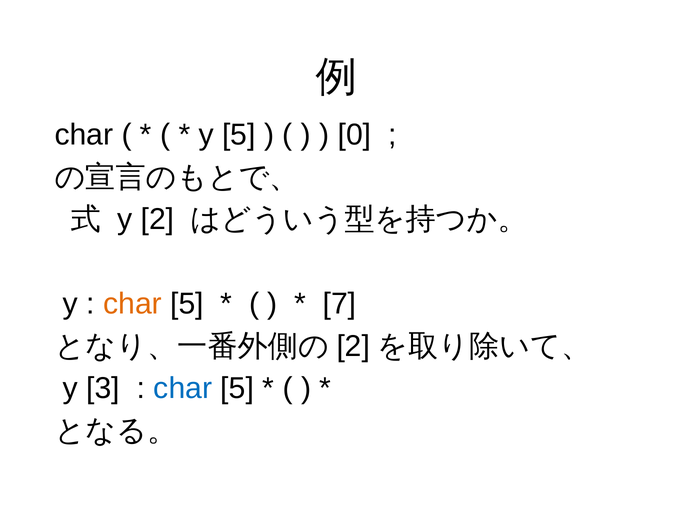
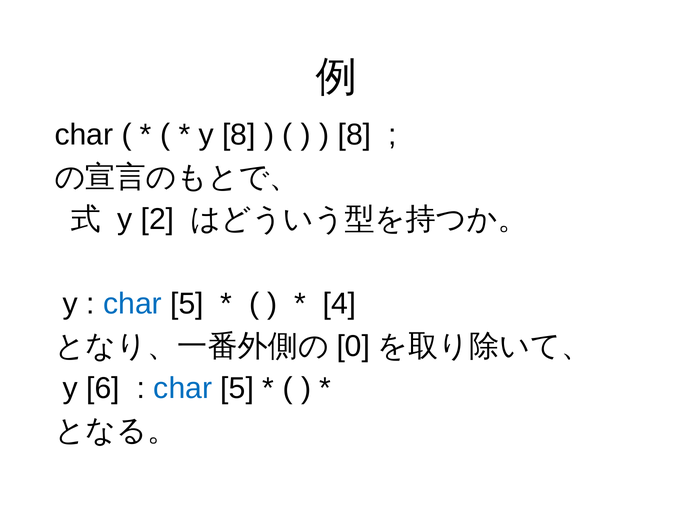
y 5: 5 -> 8 (239, 135)
0: 0 -> 8 (355, 135)
char colour: orange -> blue (132, 304)
7: 7 -> 4 (339, 304)
2: 2 -> 0 (353, 346)
3: 3 -> 6 (103, 389)
